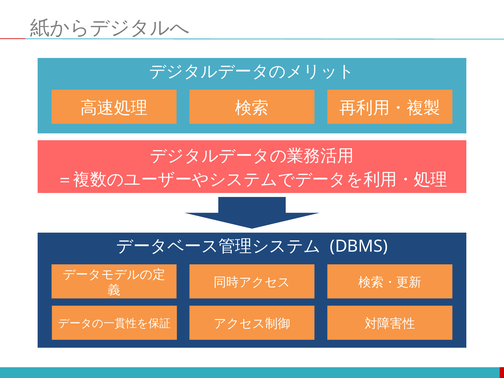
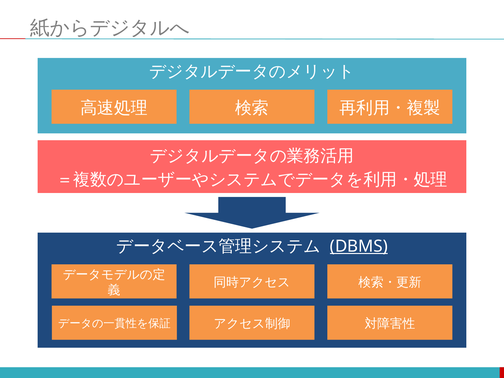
DBMS underline: none -> present (359, 246)
